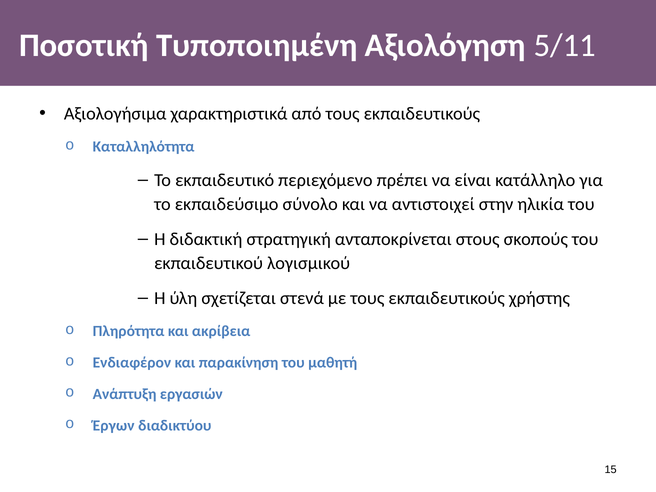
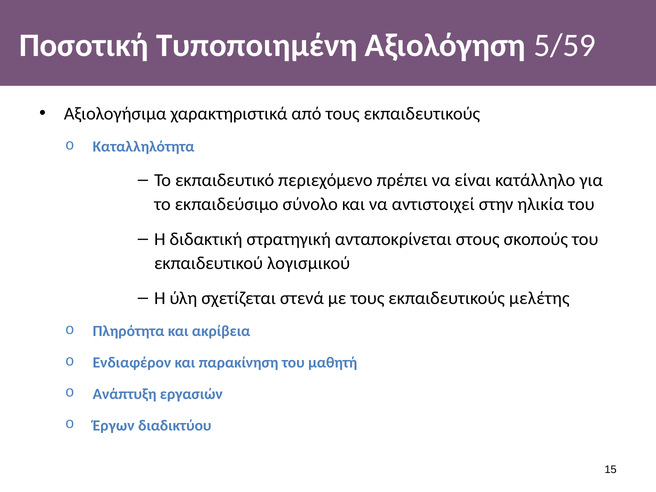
5/11: 5/11 -> 5/59 (565, 45)
χρήστης: χρήστης -> μελέτης (539, 298)
